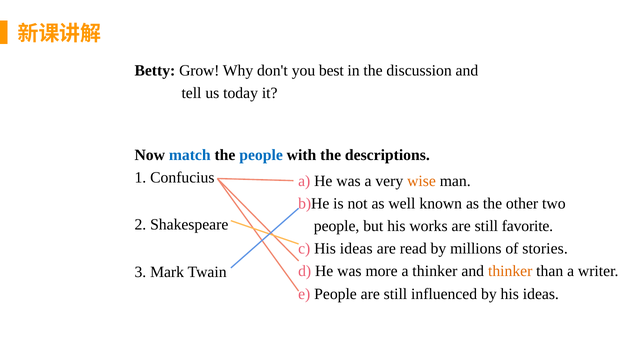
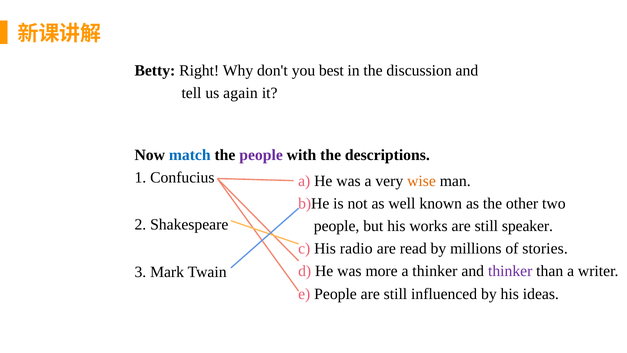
Grow: Grow -> Right (199, 70)
today: today -> again (240, 93)
people colour: blue -> purple (261, 155)
favorite: favorite -> speaker (527, 226)
c His ideas: ideas -> radio (356, 249)
thinker colour: orange -> purple (510, 271)
